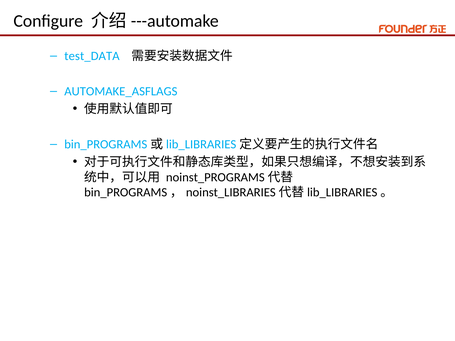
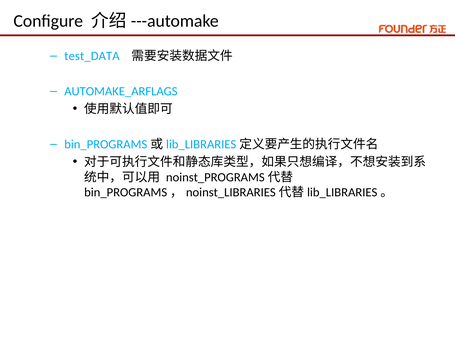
AUTOMAKE_ASFLAGS: AUTOMAKE_ASFLAGS -> AUTOMAKE_ARFLAGS (121, 91)
